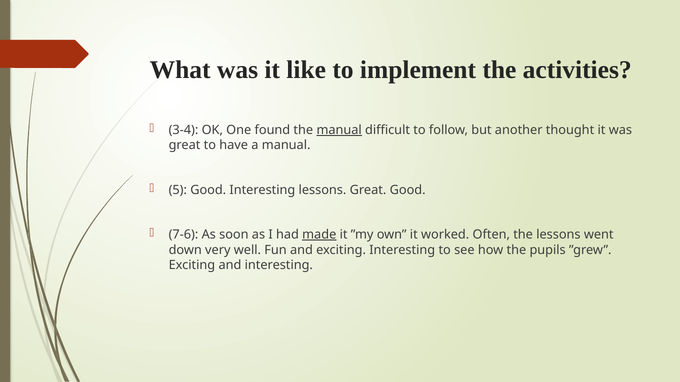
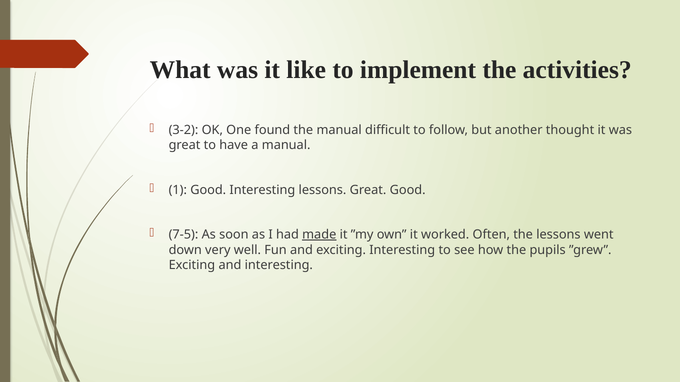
3-4: 3-4 -> 3-2 (183, 130)
manual underline: present -> none (339, 130)
5: 5 -> 1 (178, 190)
7-6: 7-6 -> 7-5 (183, 235)
